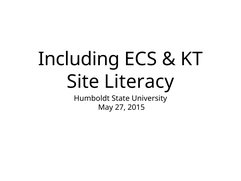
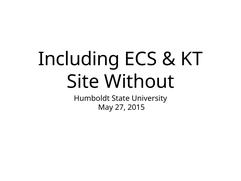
Literacy: Literacy -> Without (139, 82)
